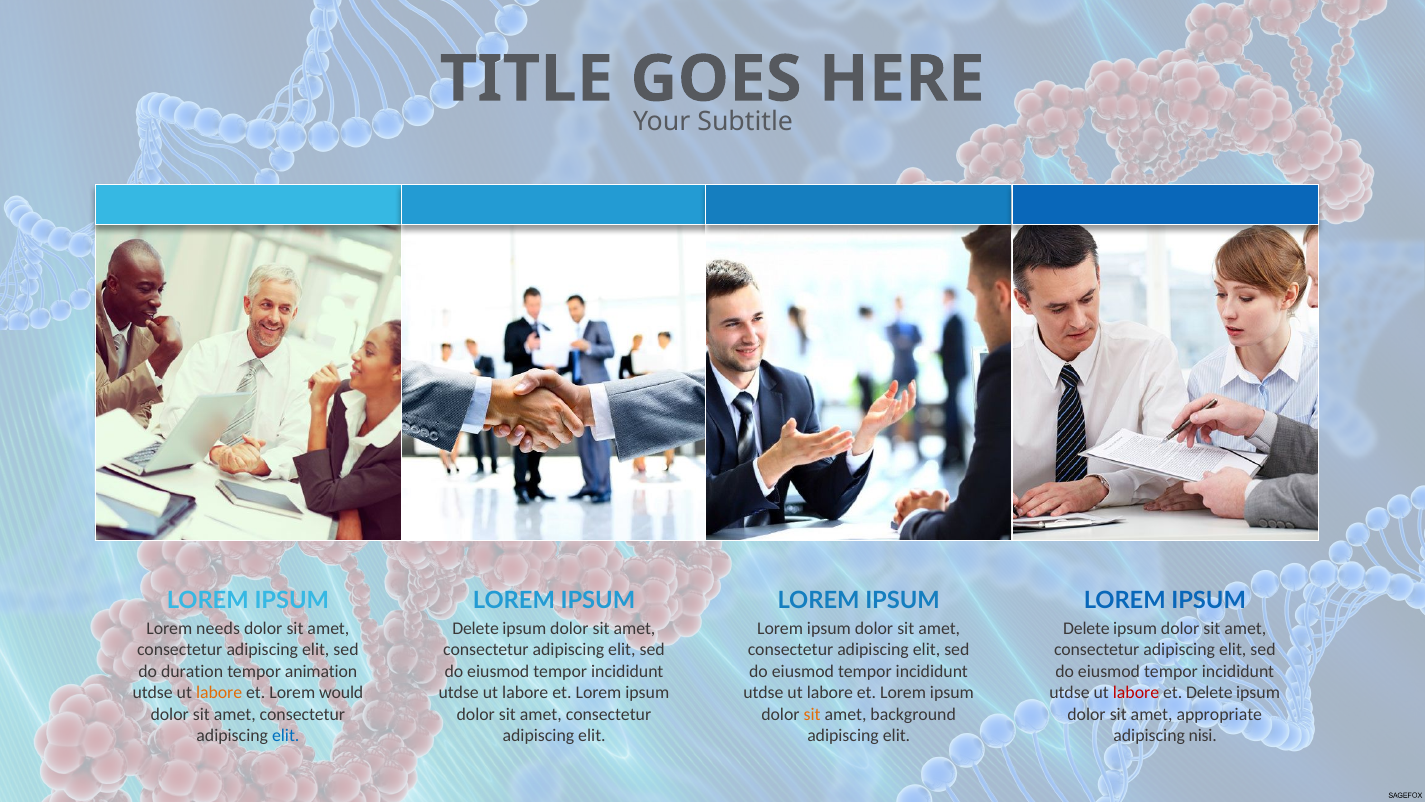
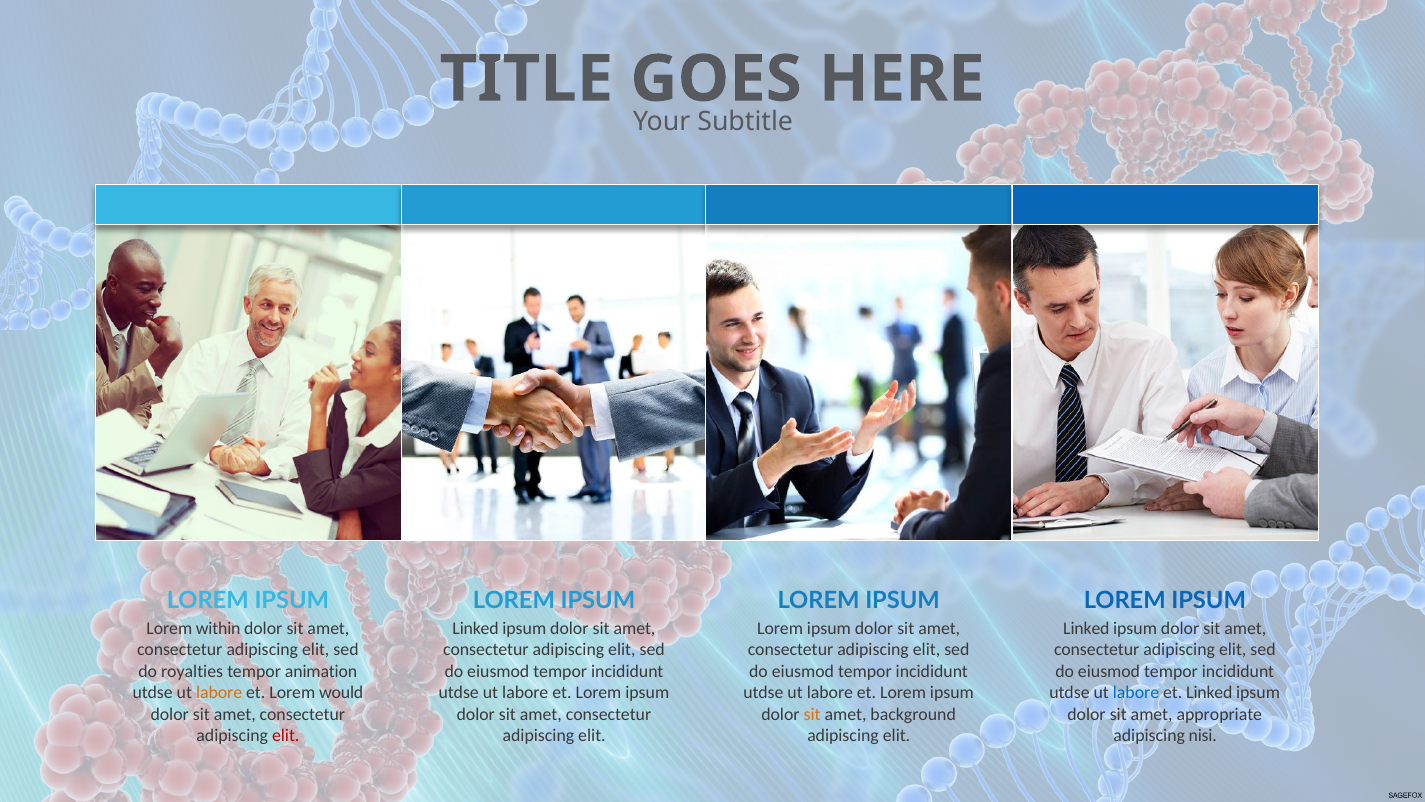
needs: needs -> within (218, 628)
Delete: Delete -> Linked (476, 628)
Delete: Delete -> Linked (1086, 628)
duration: duration -> royalties (192, 671)
labore colour: red -> blue (1136, 693)
et Delete: Delete -> Linked (1209, 693)
elit colour: blue -> red (286, 735)
